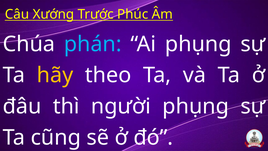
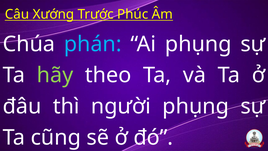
hãy colour: yellow -> light green (55, 75)
